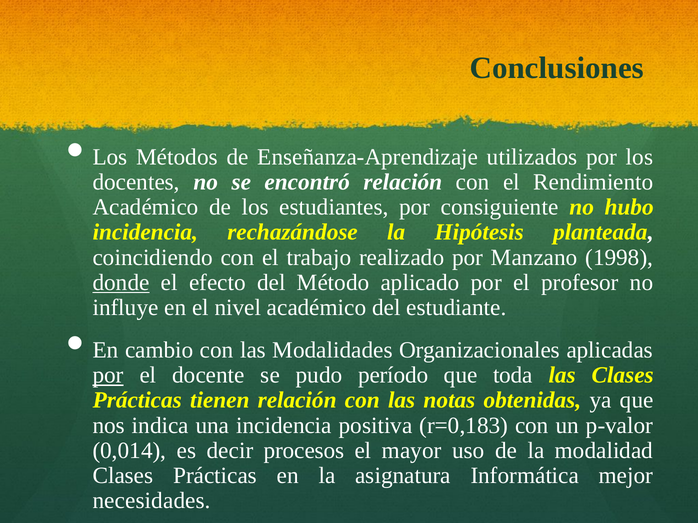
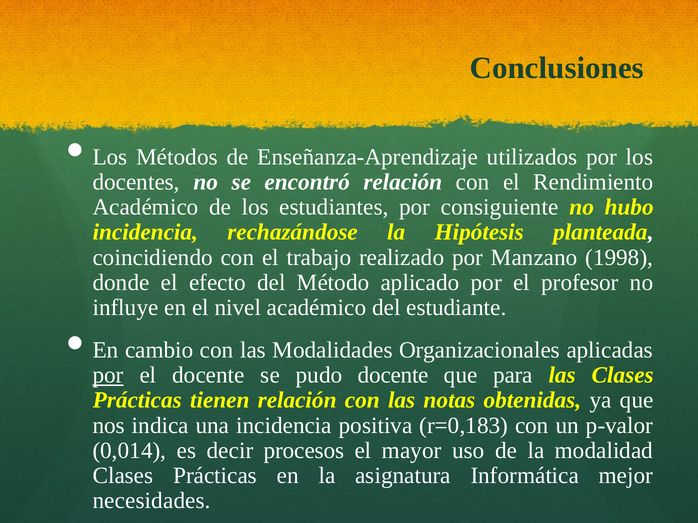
donde underline: present -> none (121, 283)
pudo período: período -> docente (393, 376)
toda: toda -> para (513, 376)
